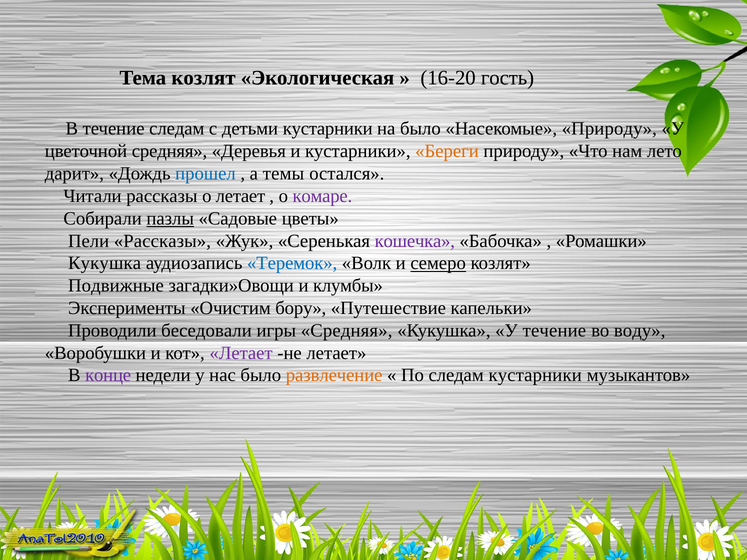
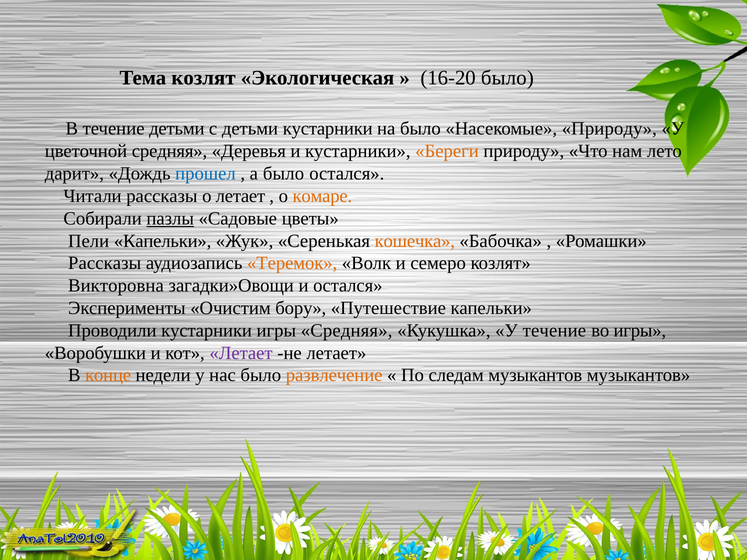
16-20 гость: гость -> было (507, 78)
течение следам: следам -> детьми (177, 129)
а темы: темы -> было (284, 174)
комаре colour: purple -> orange (322, 196)
Пели Рассказы: Рассказы -> Капельки (163, 241)
кошечка colour: purple -> orange (415, 241)
Кукушка: Кукушка -> Рассказы (105, 263)
Теремок colour: blue -> orange (292, 263)
семеро underline: present -> none (438, 263)
Подвижные: Подвижные -> Викторовна (116, 286)
и клумбы: клумбы -> остался (348, 286)
Проводили беседовали: беседовали -> кустарники (207, 331)
во воду: воду -> игры (640, 331)
конце colour: purple -> orange (108, 375)
следам кустарники: кустарники -> музыкантов (535, 375)
